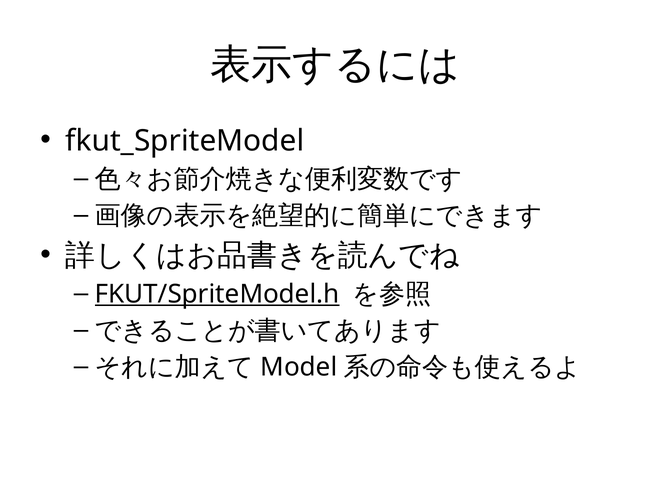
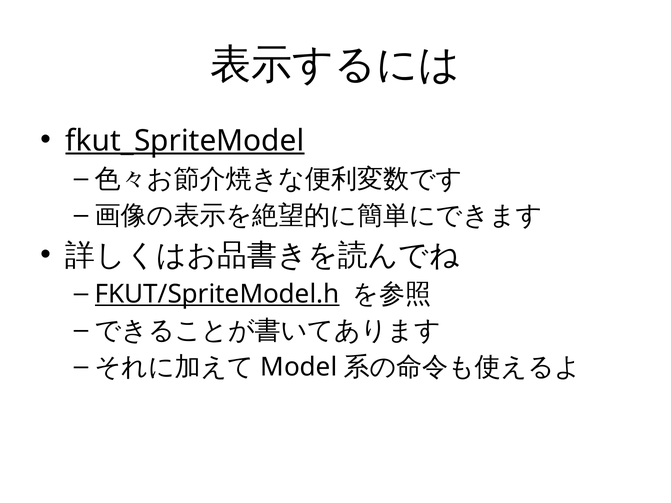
fkut_SpriteModel underline: none -> present (185, 141)
